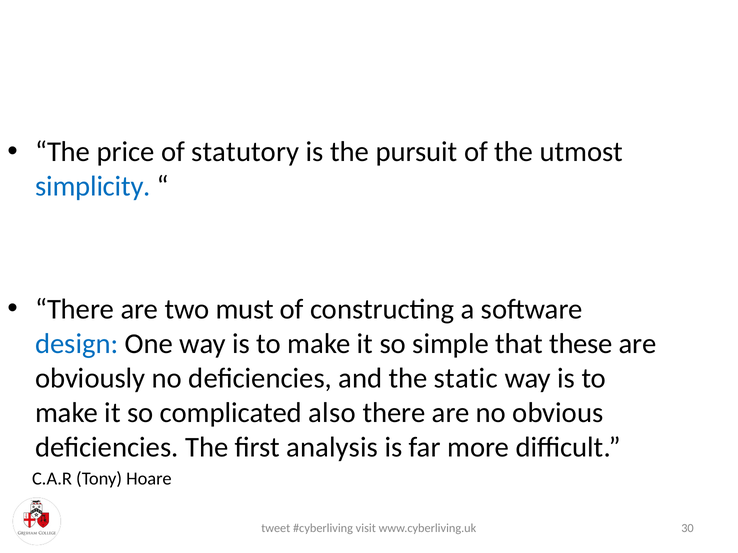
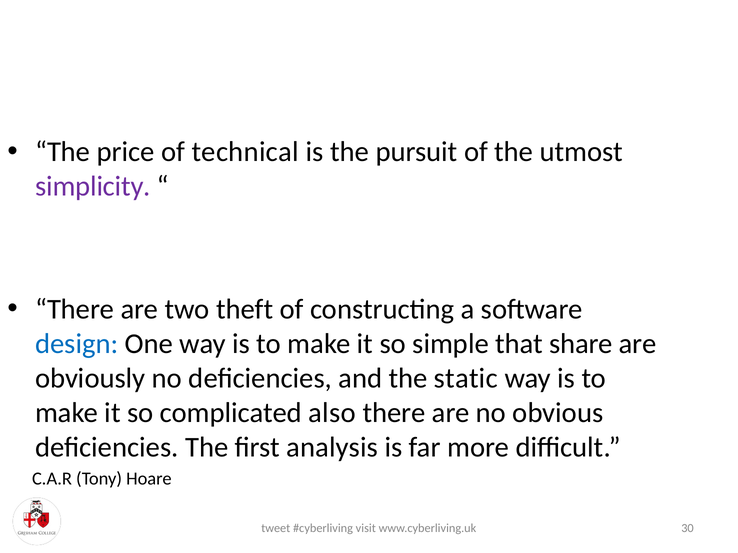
statutory: statutory -> technical (245, 152)
simplicity colour: blue -> purple (93, 187)
must: must -> theft (245, 310)
these: these -> share (581, 344)
